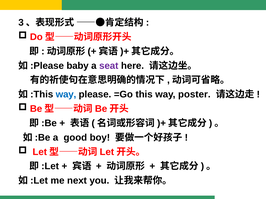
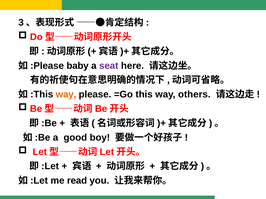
way colour: blue -> orange (66, 95)
poster: poster -> others (194, 95)
next: next -> read (77, 181)
